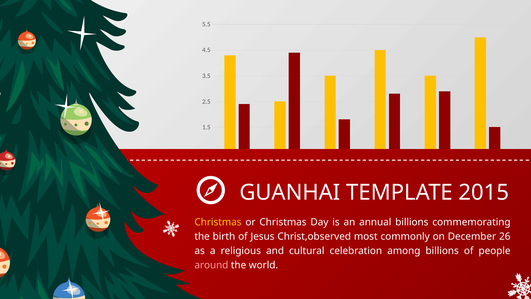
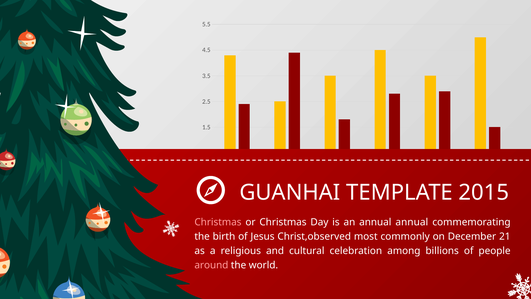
Christmas colour: yellow -> pink (218, 222)
annual billions: billions -> annual (412, 222)
26: 26 -> 21 (505, 236)
